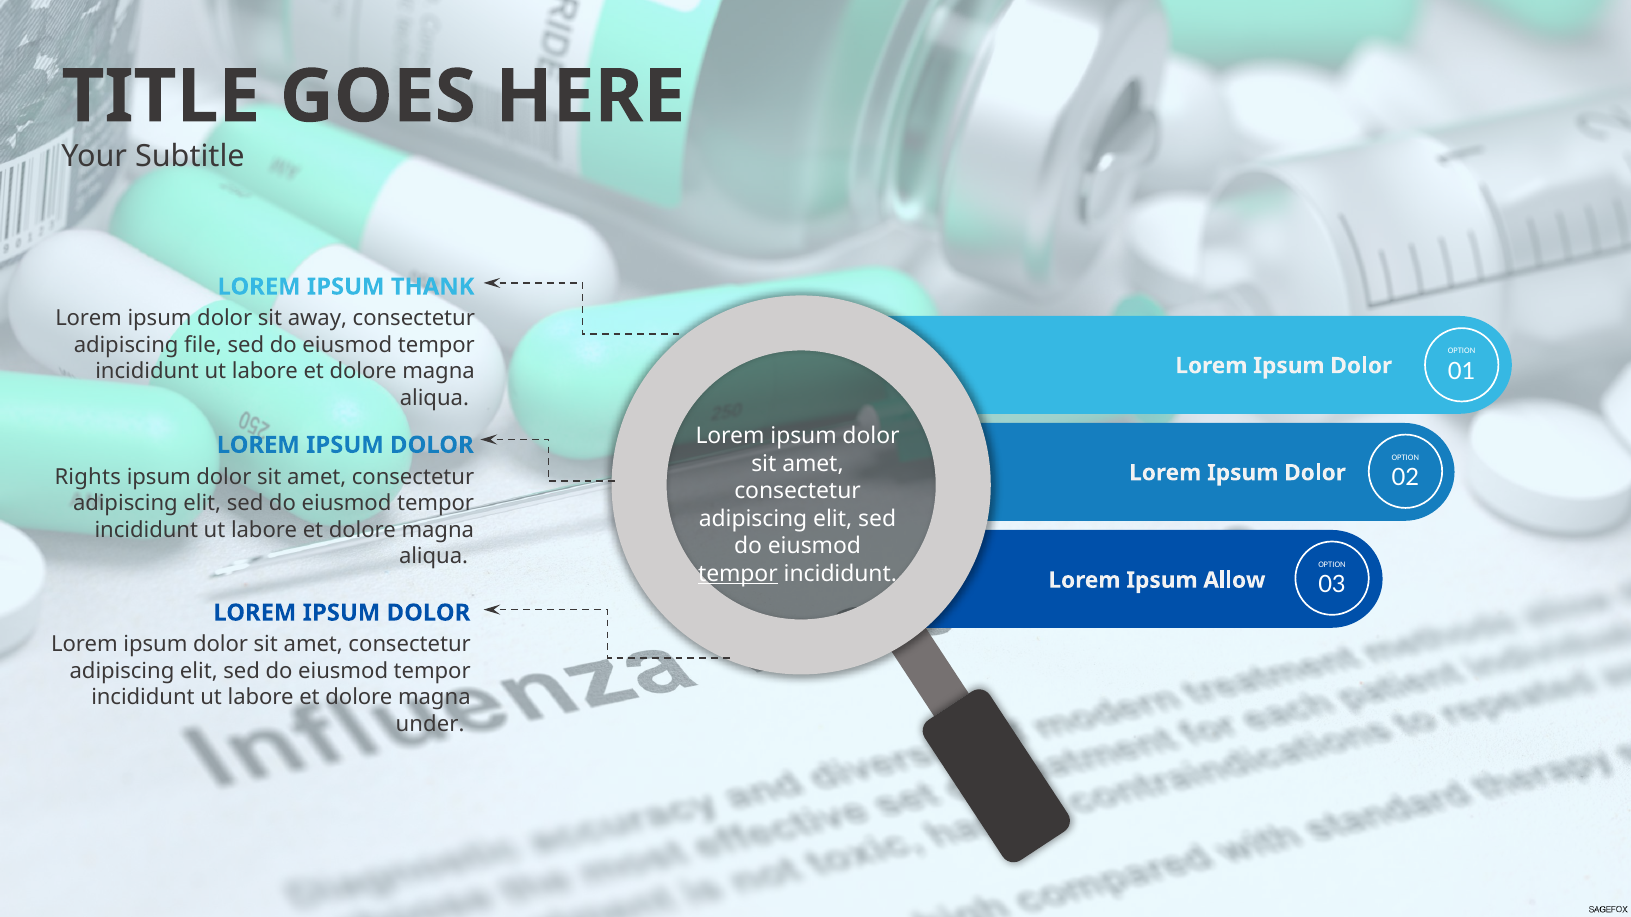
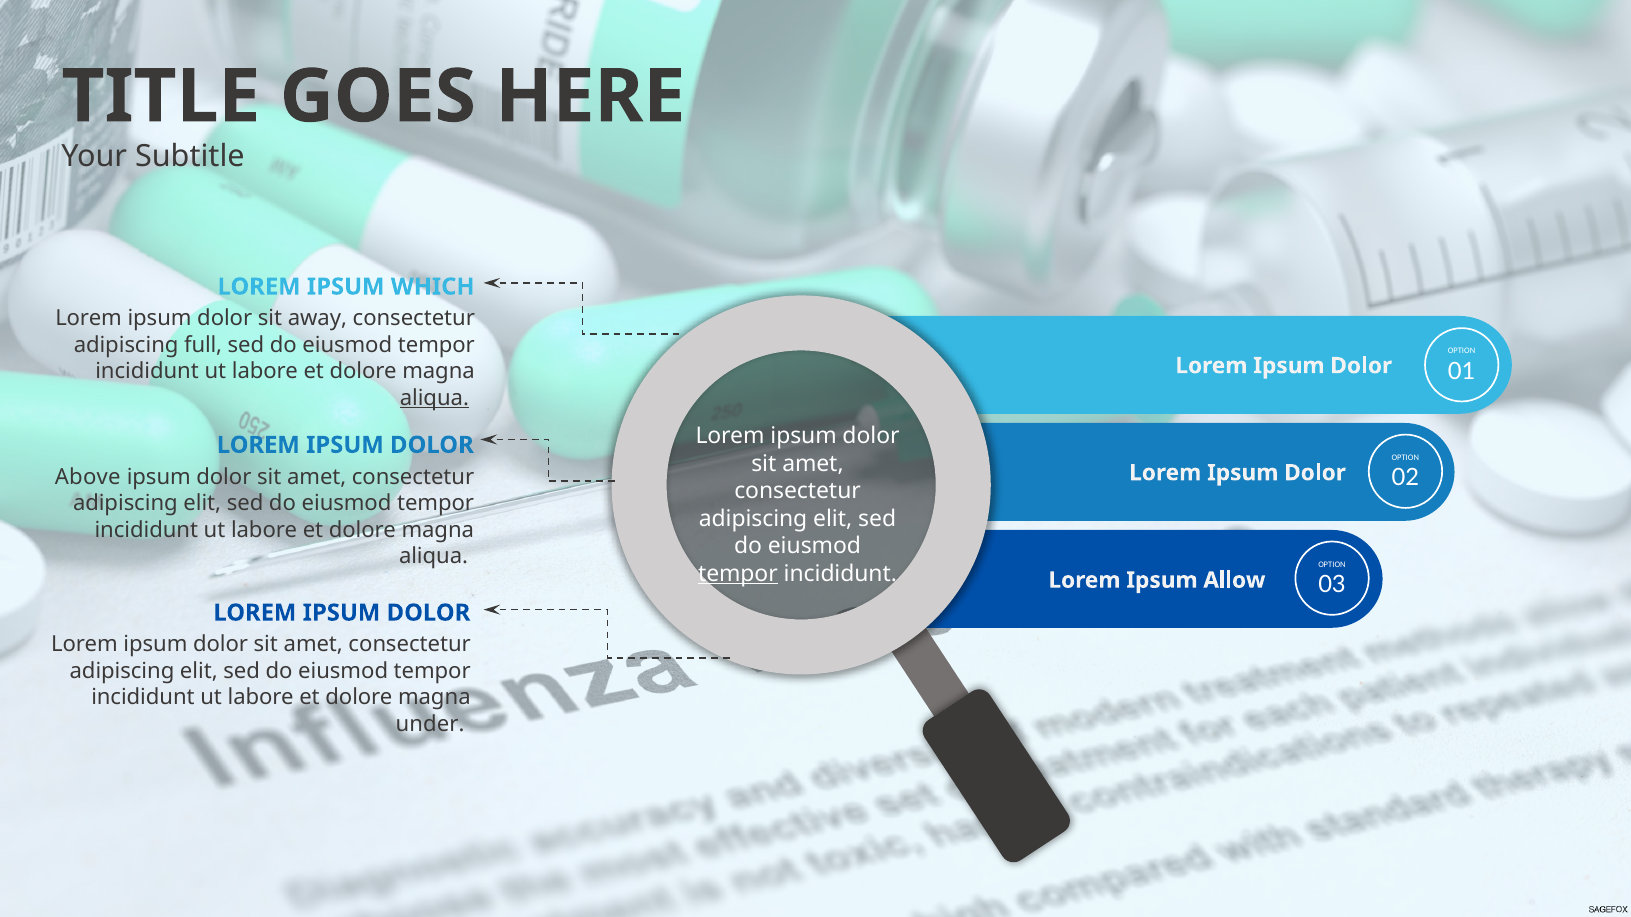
THANK: THANK -> WHICH (433, 287)
file: file -> full (203, 345)
aliqua underline: none -> present (434, 398)
Rights: Rights -> Above (88, 477)
